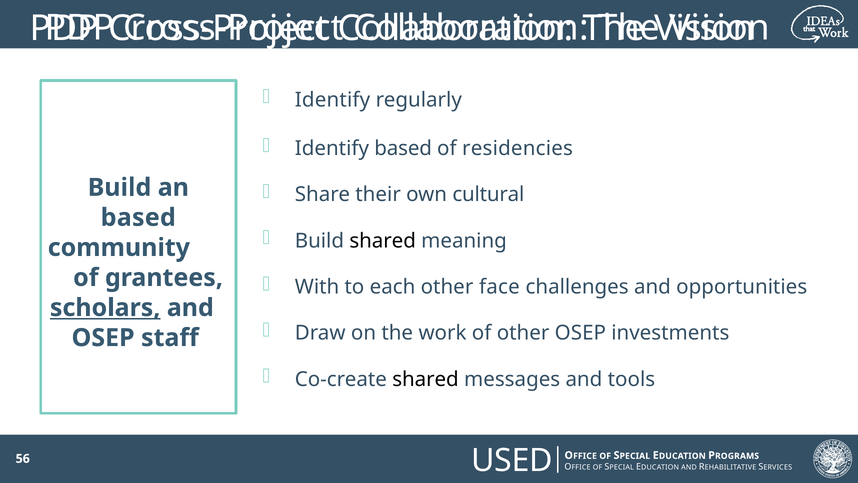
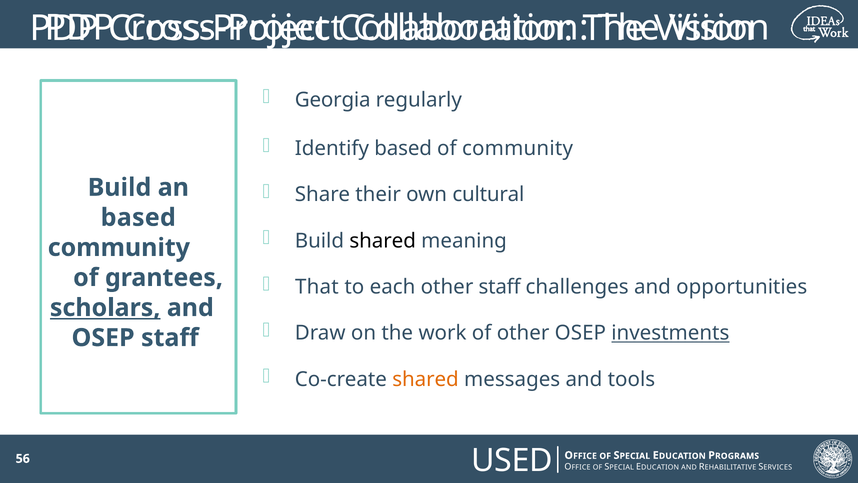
Identify: Identify -> Georgia (333, 100)
of residencies: residencies -> community (518, 148)
With: With -> That (317, 287)
other face: face -> staff (500, 287)
investments underline: none -> present (670, 333)
shared colour: black -> orange (426, 379)
